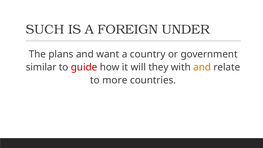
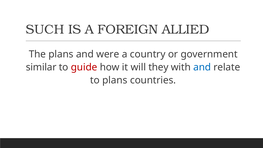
UNDER: UNDER -> ALLIED (186, 29)
want: want -> were (108, 54)
and colour: orange -> blue (202, 67)
to more: more -> plans (115, 80)
